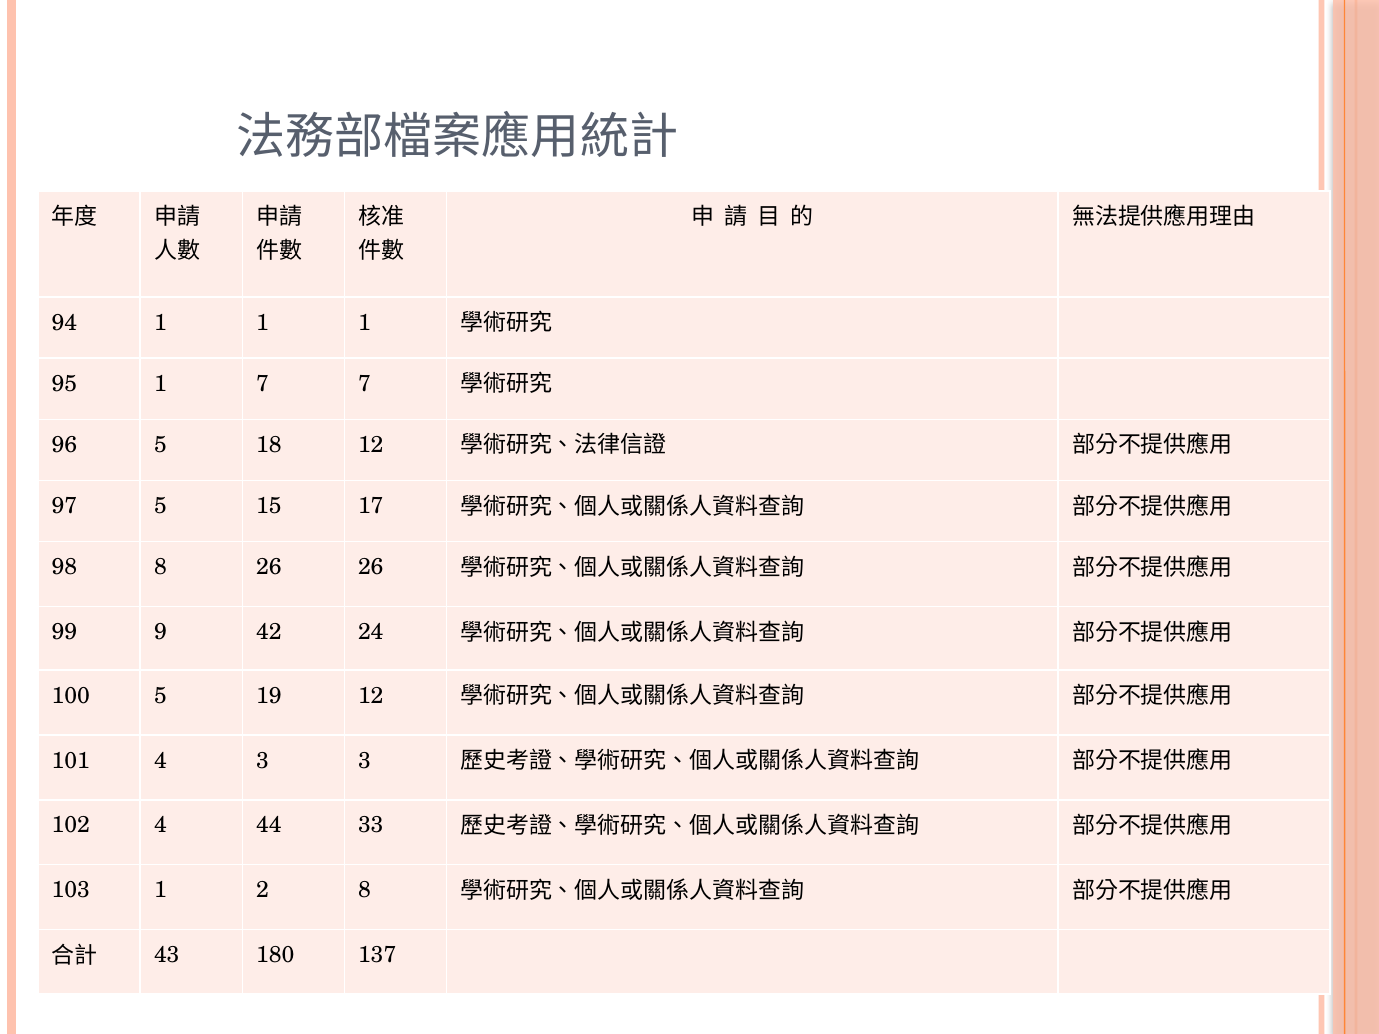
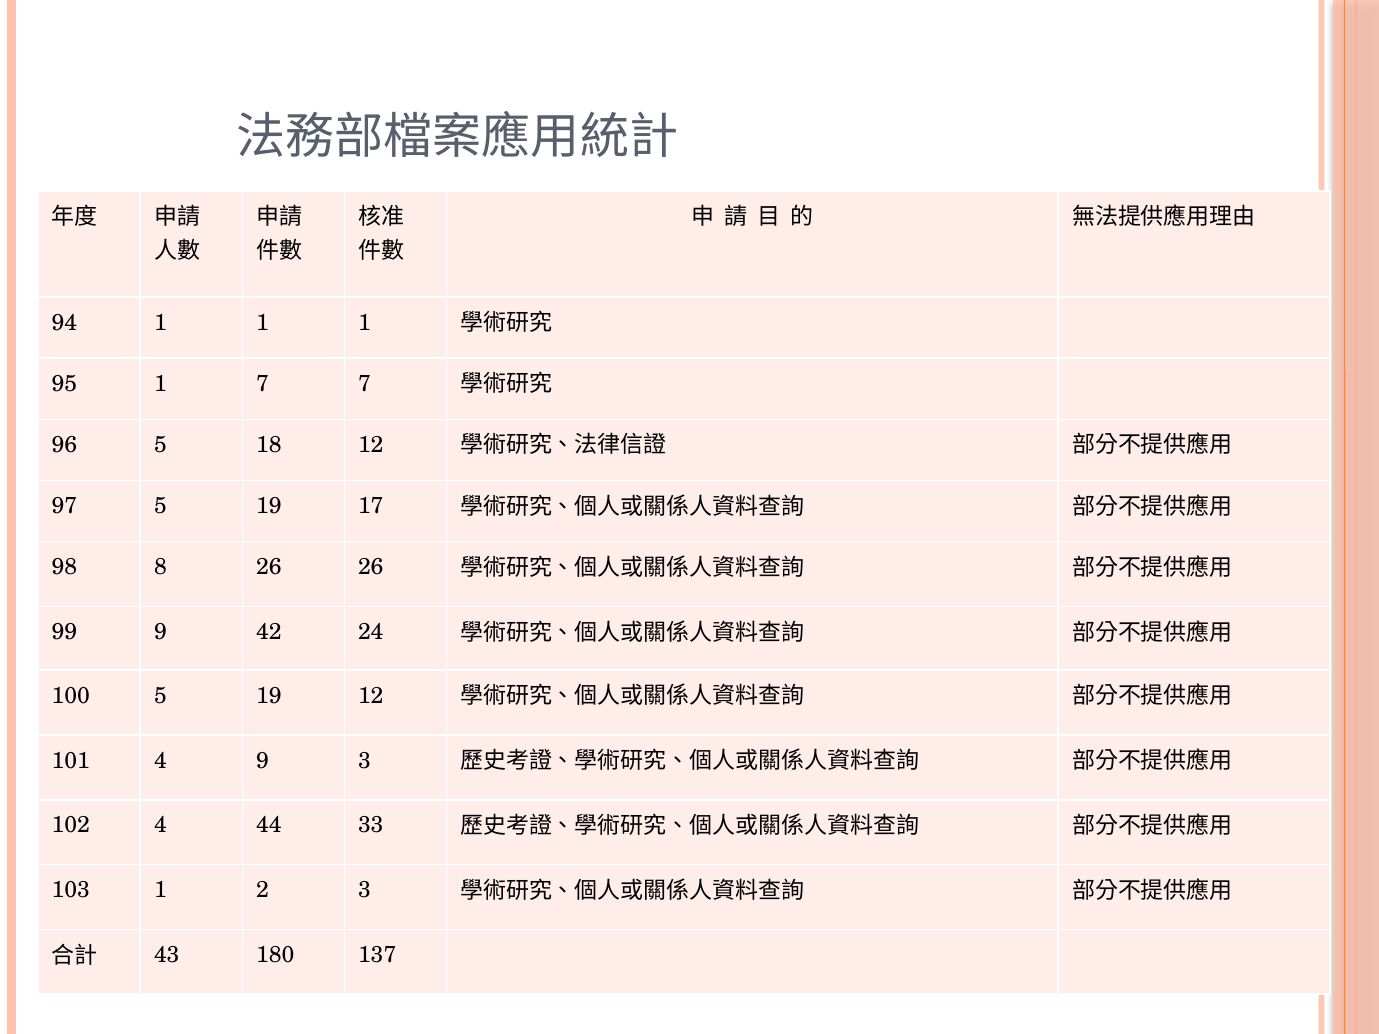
97 5 15: 15 -> 19 (269, 506)
4 3: 3 -> 9 (263, 761)
2 8: 8 -> 3 (364, 890)
